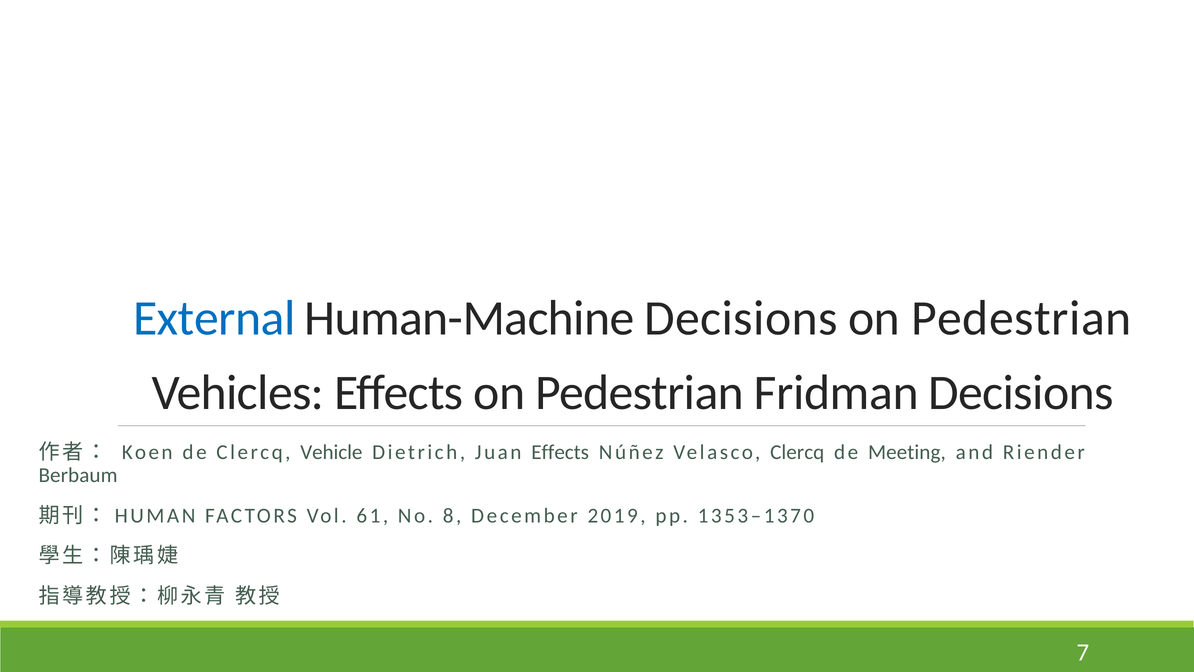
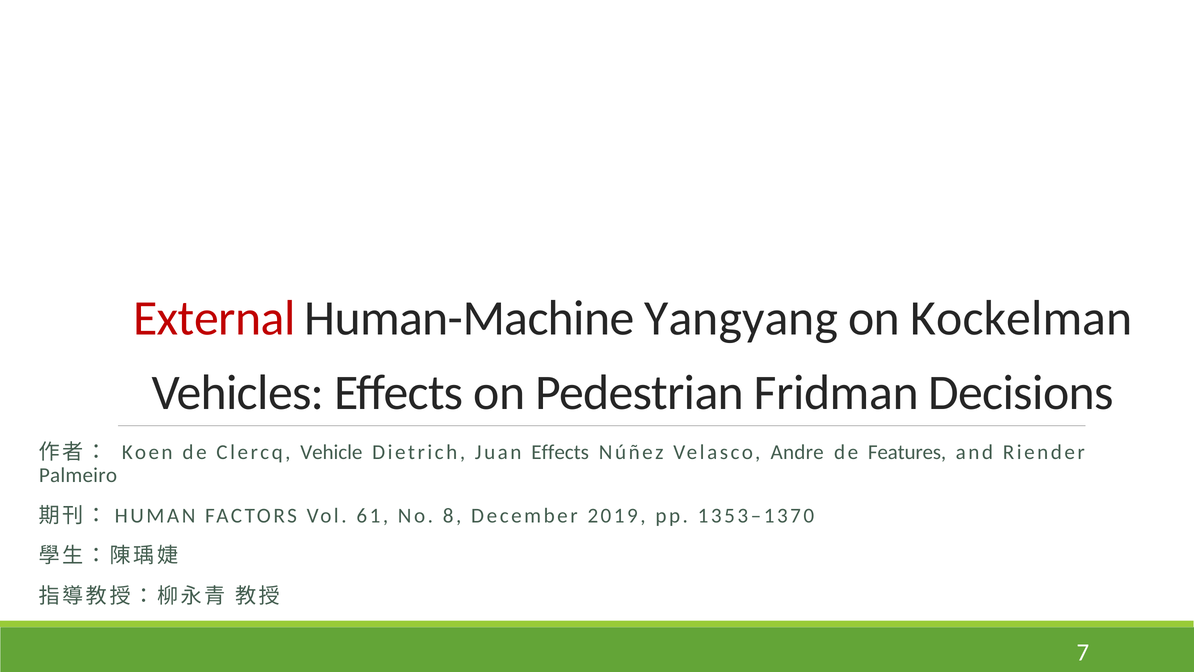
External colour: blue -> red (214, 318)
Human-Machine Decisions: Decisions -> Yangyang (741, 318)
Pedestrian: Pedestrian -> Kockelman (1021, 318)
Velasco Clercq: Clercq -> Andre (797, 452)
Meeting: Meeting -> Features (907, 452)
Berbaum: Berbaum -> Palmeiro (78, 475)
